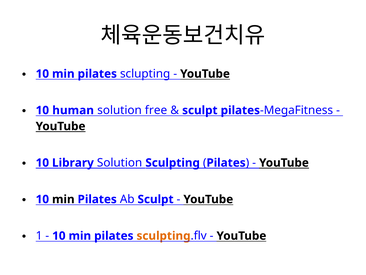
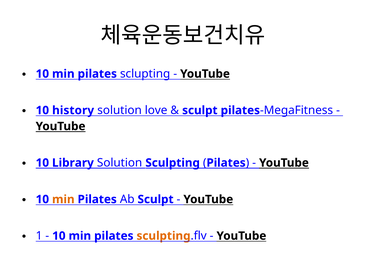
human: human -> history (73, 110)
free: free -> love (156, 110)
min colour: black -> orange (63, 199)
